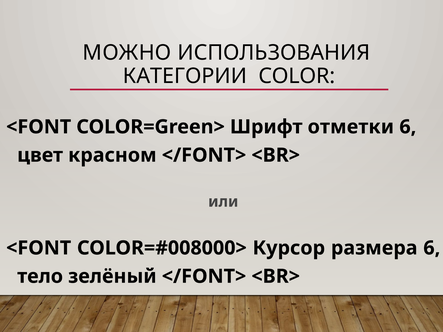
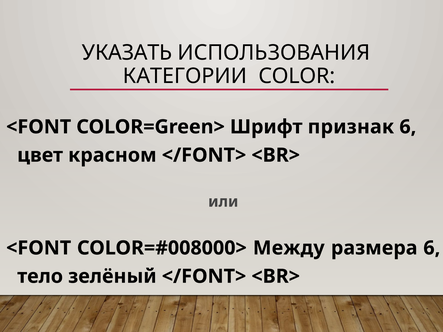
МОЖНО: МОЖНО -> УКАЗАТЬ (127, 53)
отметки: отметки -> признак (351, 127)
Курсор: Курсор -> Mежду (289, 248)
